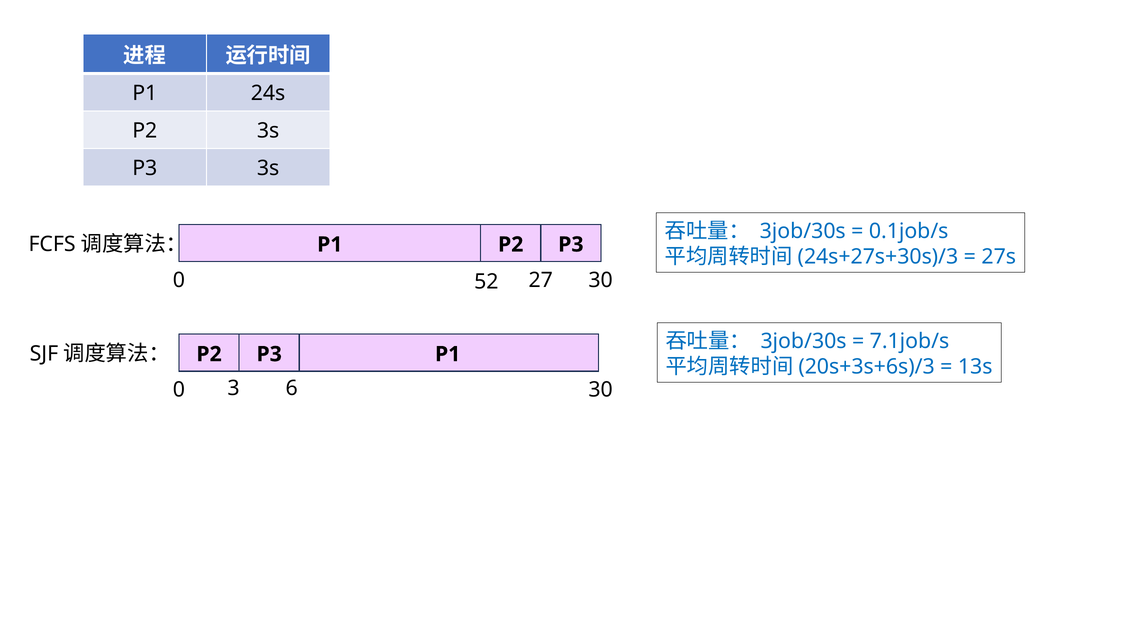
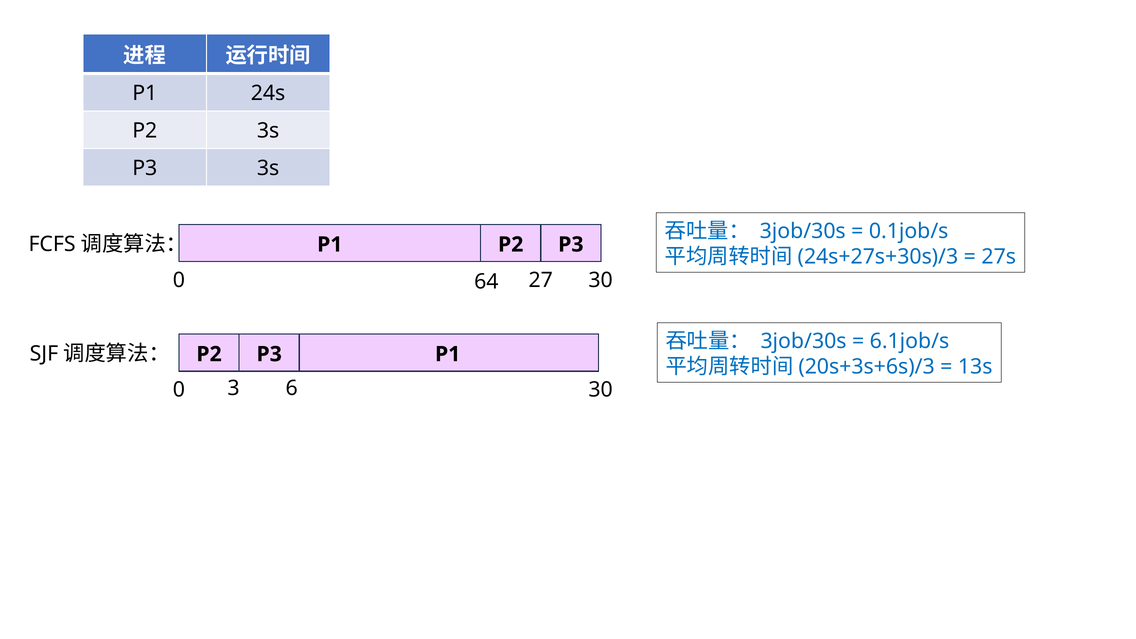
52: 52 -> 64 (486, 282)
7.1job/s: 7.1job/s -> 6.1job/s (909, 341)
